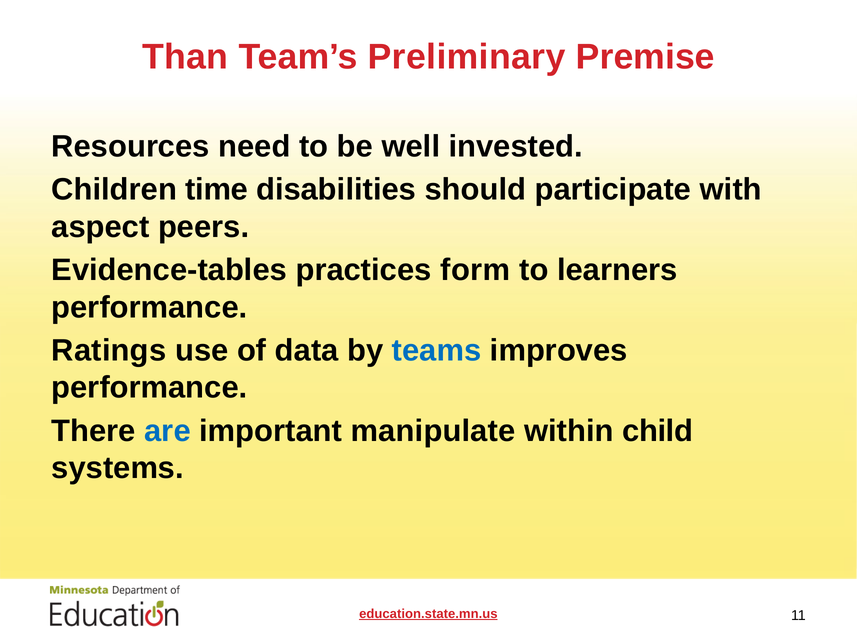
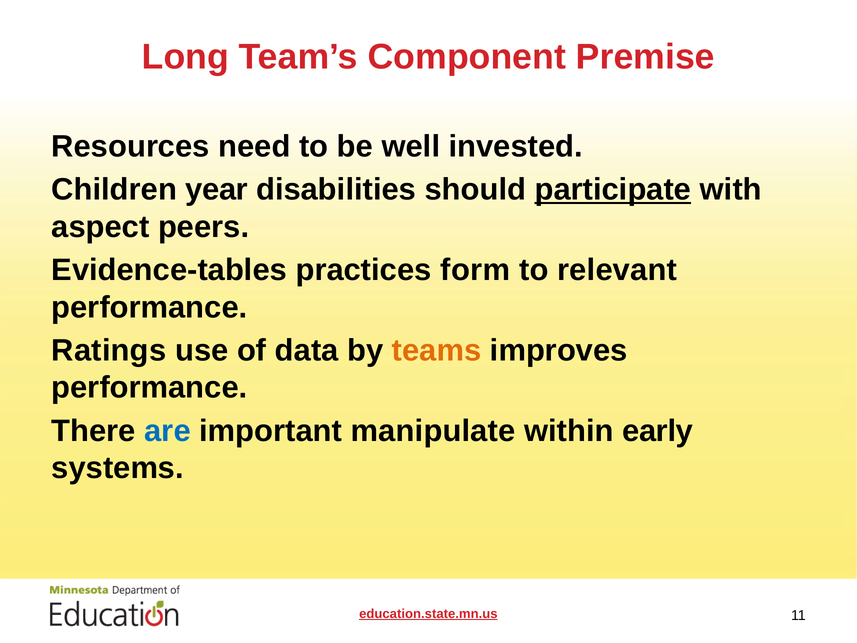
Than: Than -> Long (185, 57)
Preliminary: Preliminary -> Component (467, 57)
time: time -> year (217, 190)
participate underline: none -> present (613, 190)
learners: learners -> relevant (617, 270)
teams colour: blue -> orange (437, 351)
child: child -> early (658, 431)
